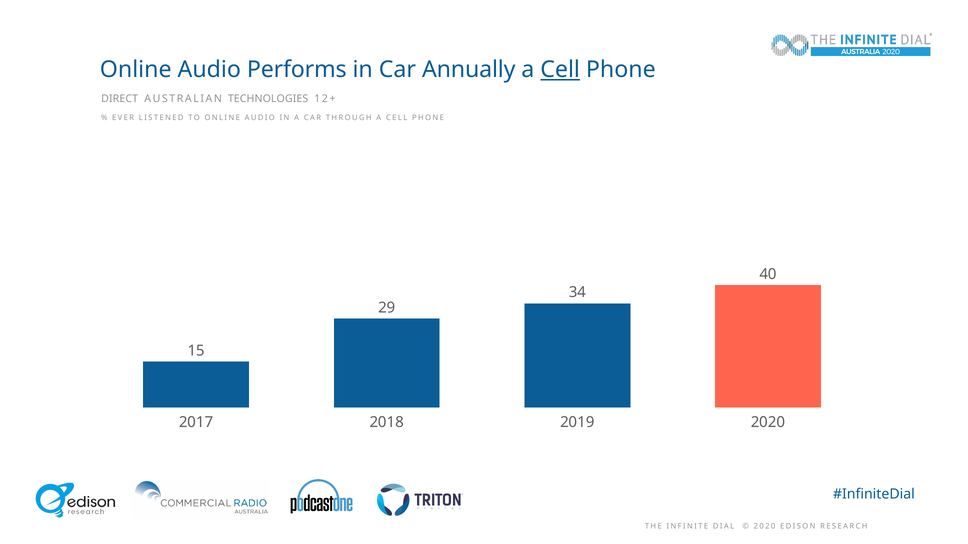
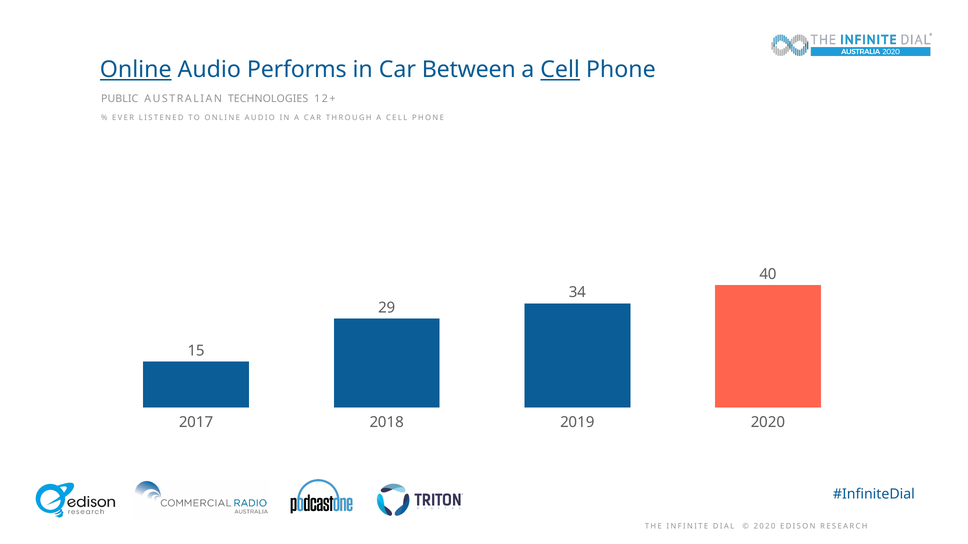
Online underline: none -> present (136, 70)
Annually: Annually -> Between (469, 70)
DIRECT: DIRECT -> PUBLIC (120, 99)
